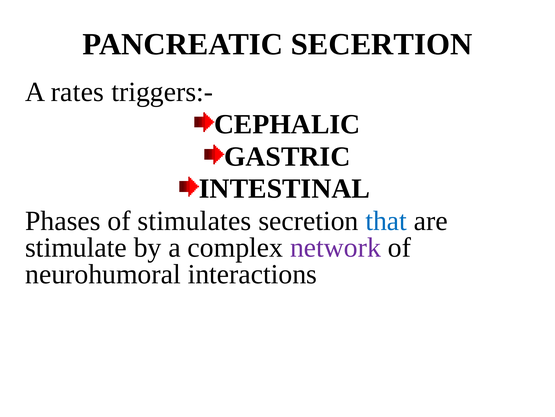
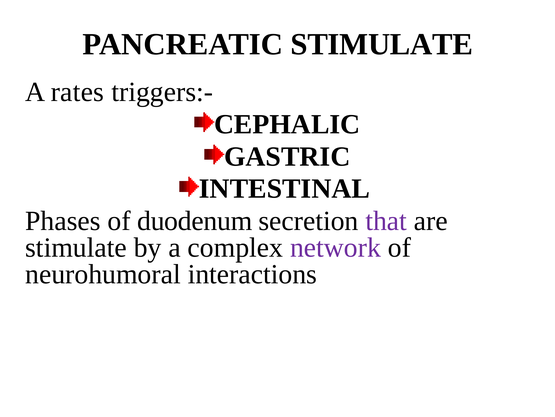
PANCREATIC SECERTION: SECERTION -> STIMULATE (382, 44)
stimulates: stimulates -> duodenum (195, 221)
that colour: blue -> purple (386, 221)
